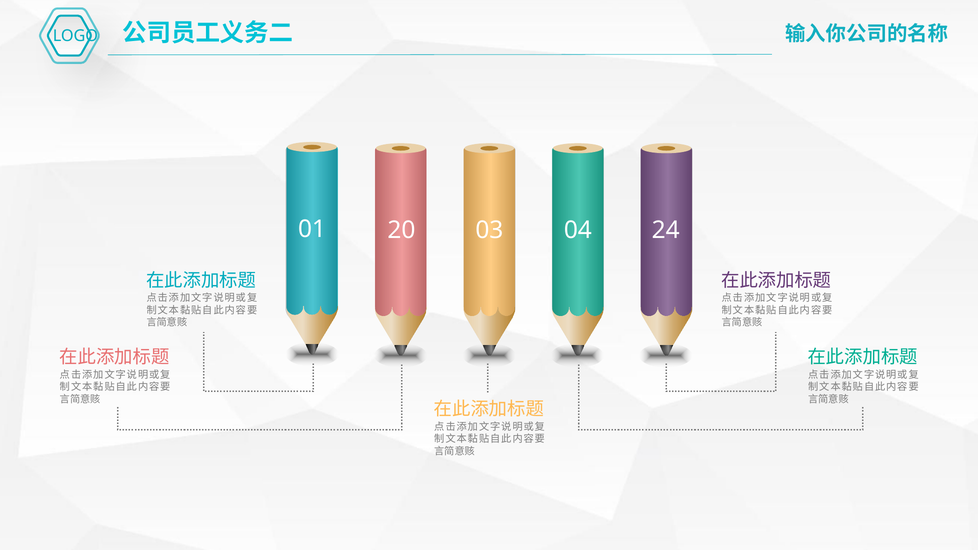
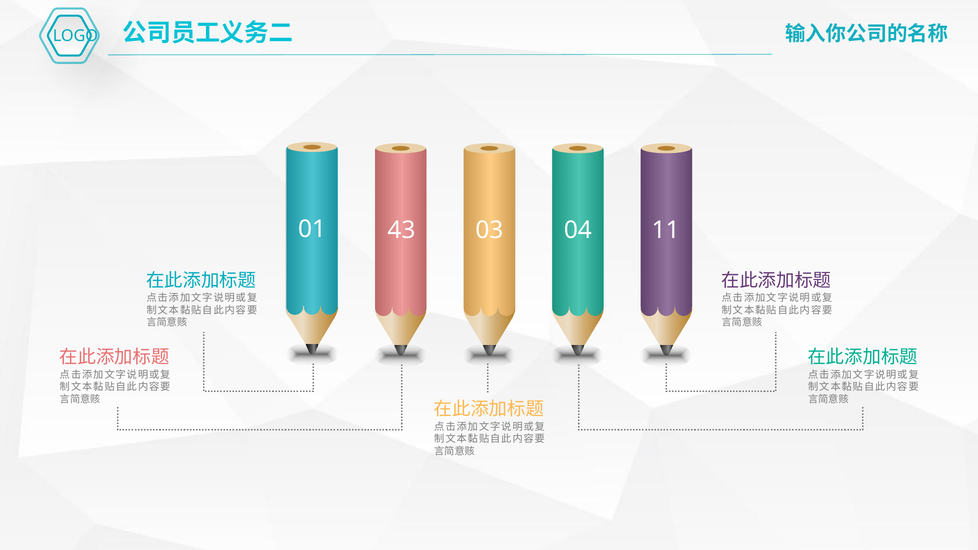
20: 20 -> 43 (401, 230)
24: 24 -> 11 (666, 230)
